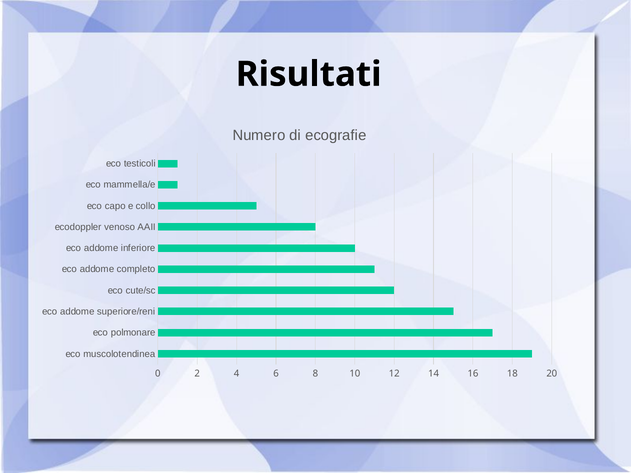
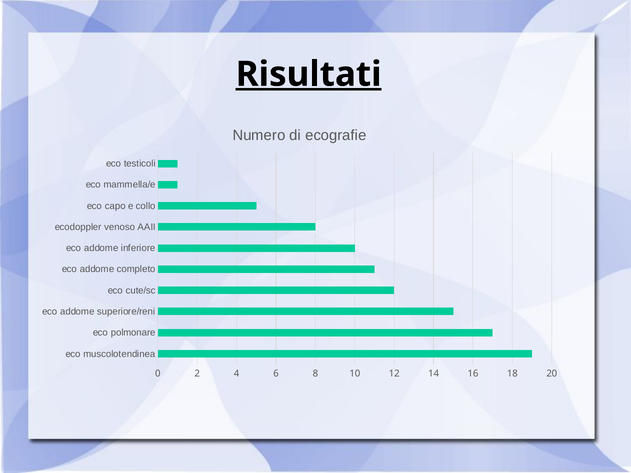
Risultati underline: none -> present (309, 74)
